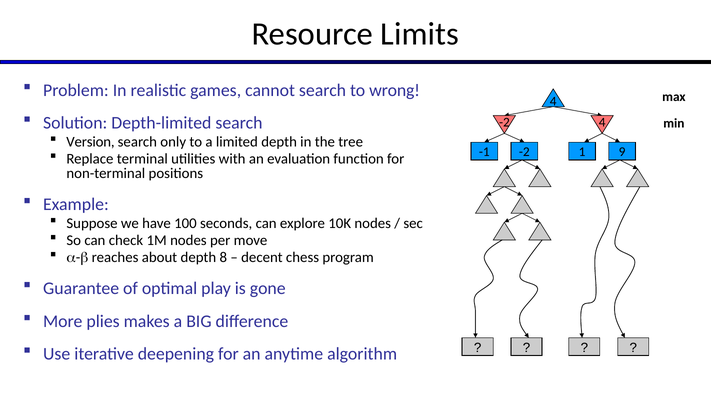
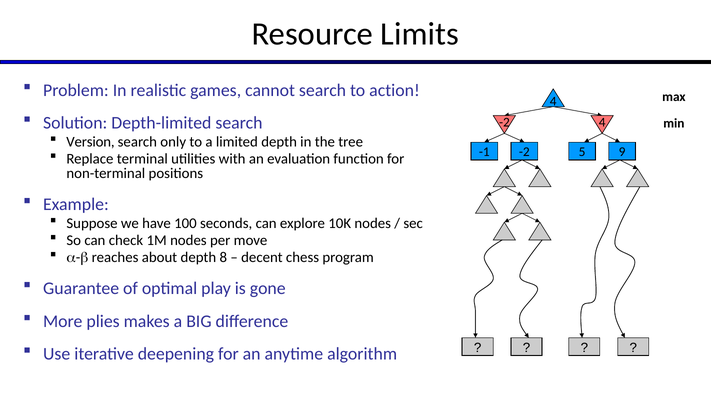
wrong: wrong -> action (395, 90)
1: 1 -> 5 (582, 152)
